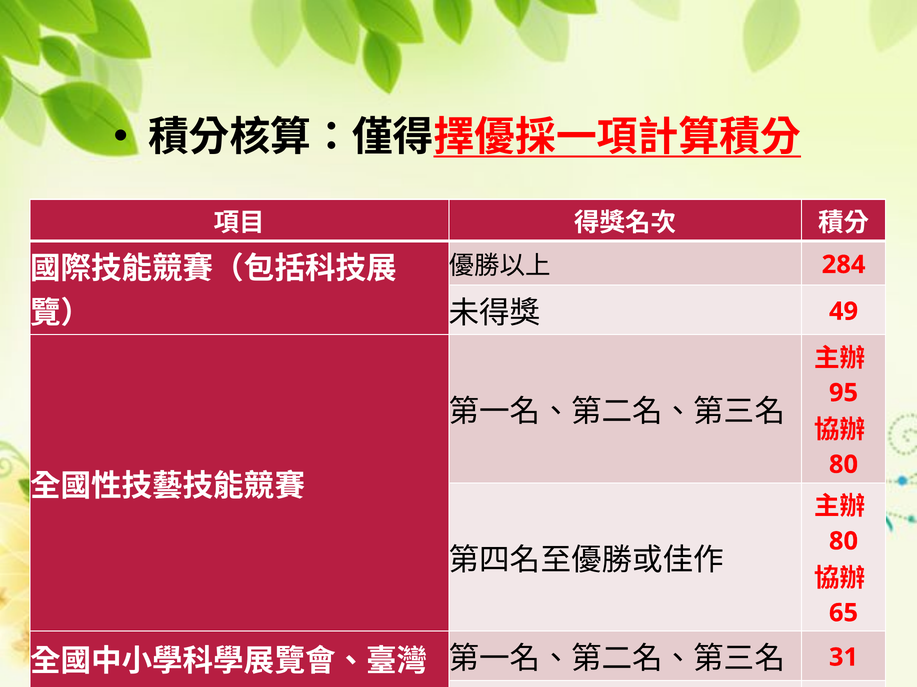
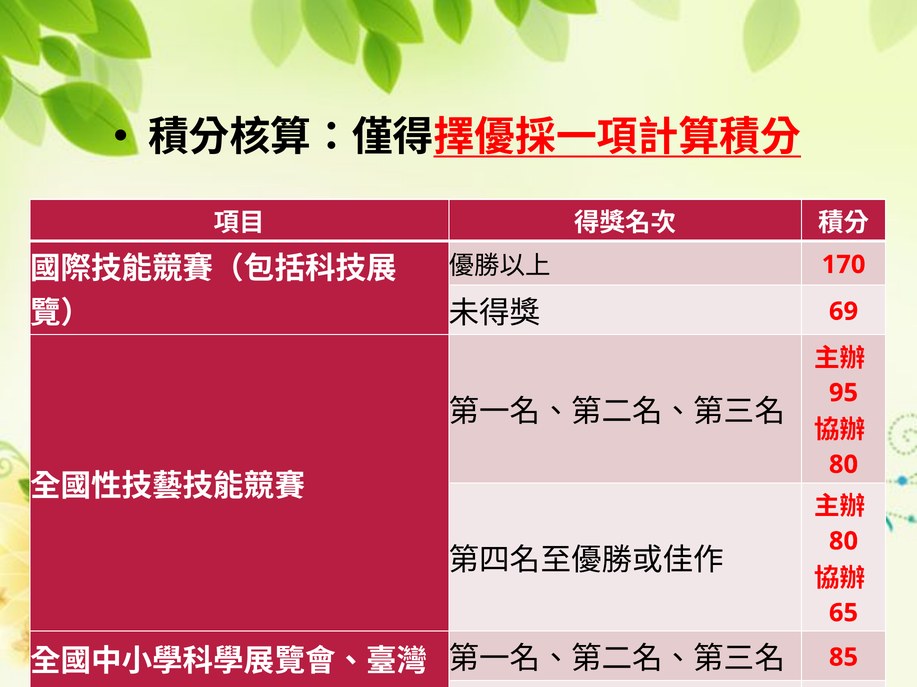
284: 284 -> 170 (844, 265)
49: 49 -> 69 (844, 312)
31: 31 -> 85 (844, 658)
